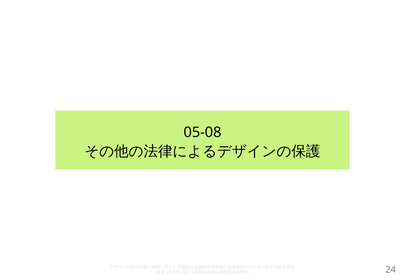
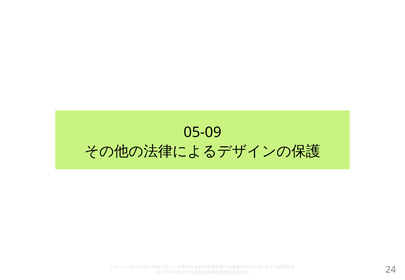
05-08: 05-08 -> 05-09 (202, 132)
